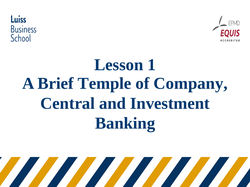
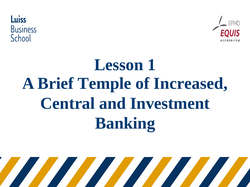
Company: Company -> Increased (191, 84)
